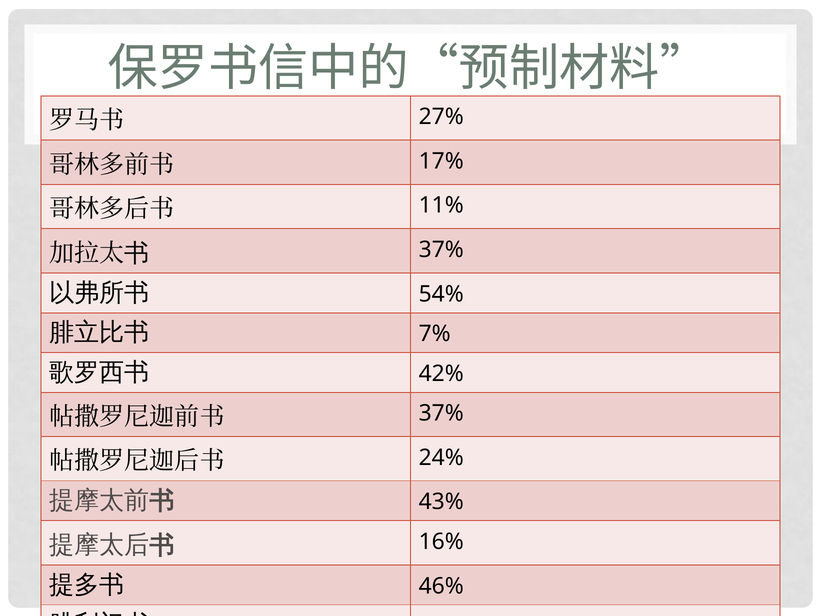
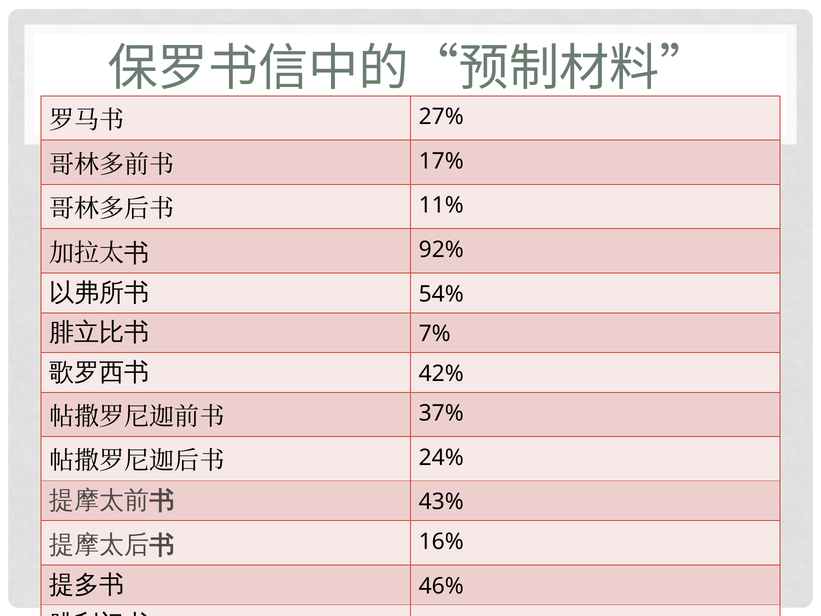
37%: 37% -> 92% (441, 250)
